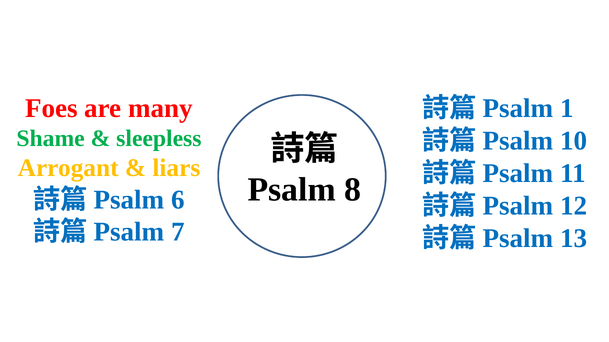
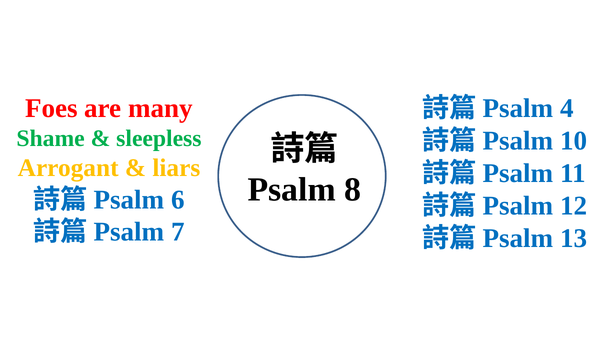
1: 1 -> 4 (567, 109)
